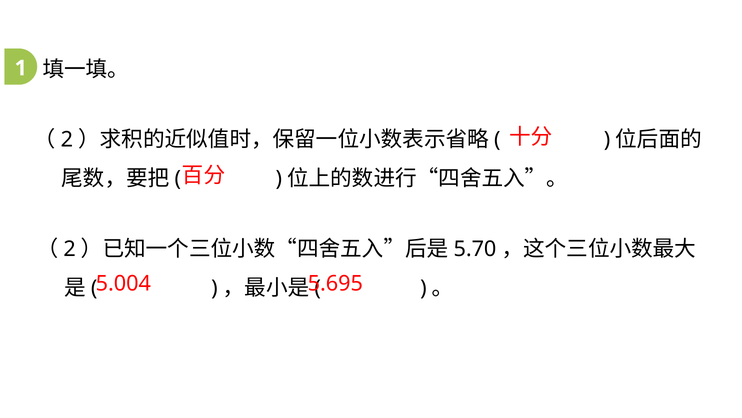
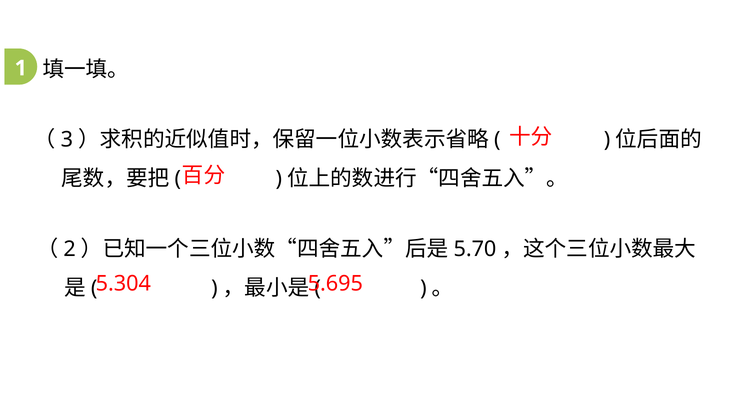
2: 2 -> 3 (67, 139)
5.004: 5.004 -> 5.304 (123, 283)
